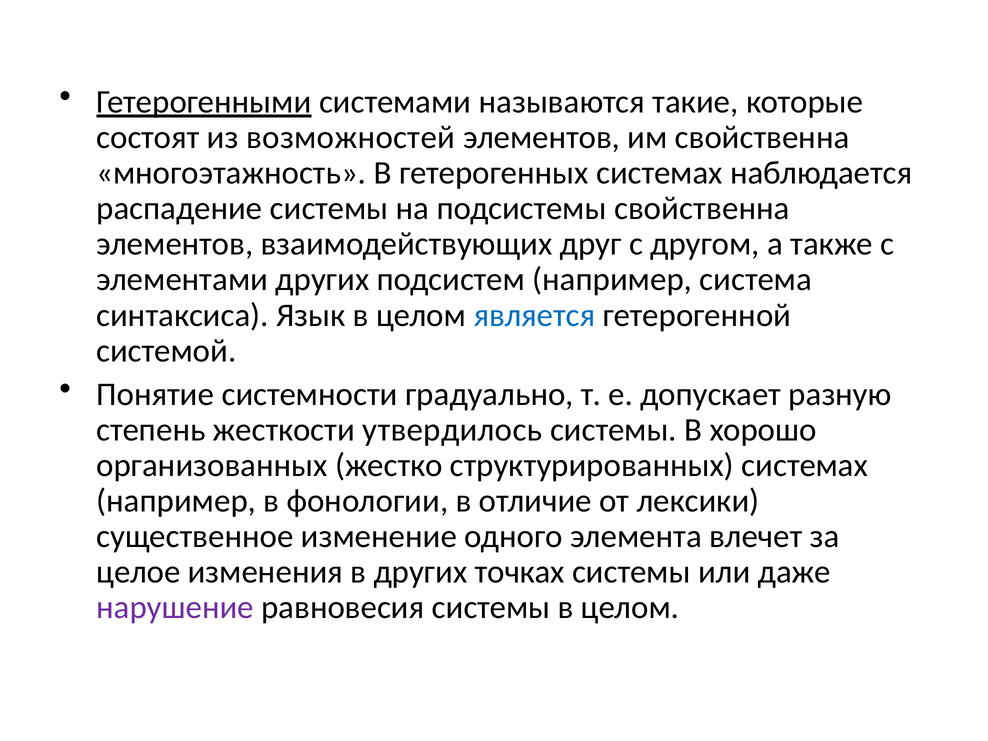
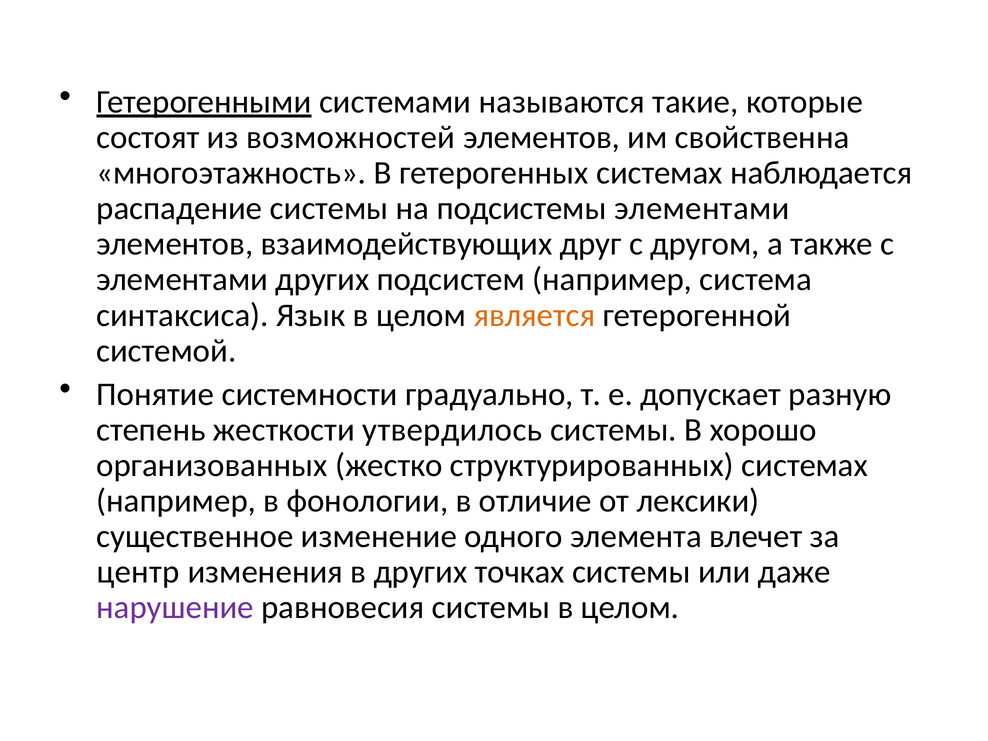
подсистемы свойственна: свойственна -> элементами (702, 209)
является colour: blue -> orange (534, 315)
целое: целое -> центр (138, 572)
